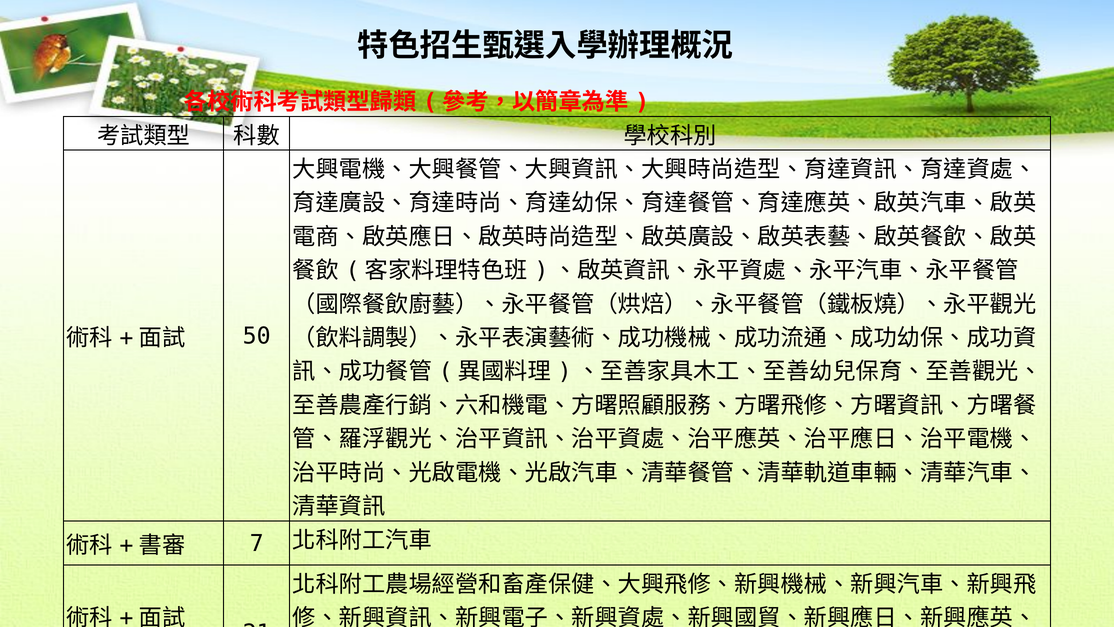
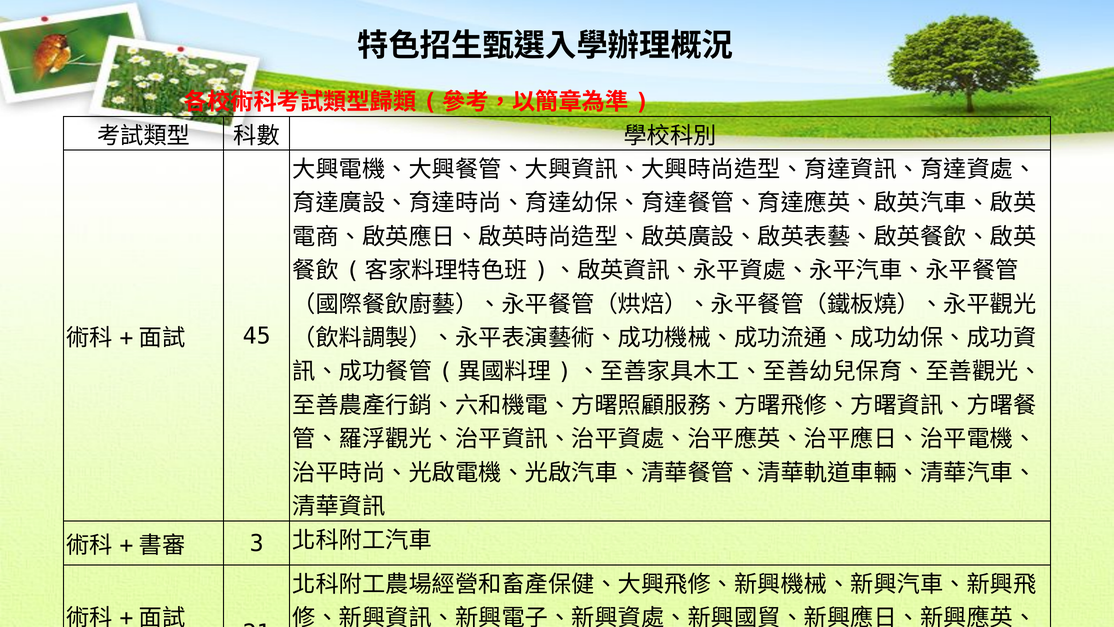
50: 50 -> 45 (257, 336)
7: 7 -> 3 (257, 543)
